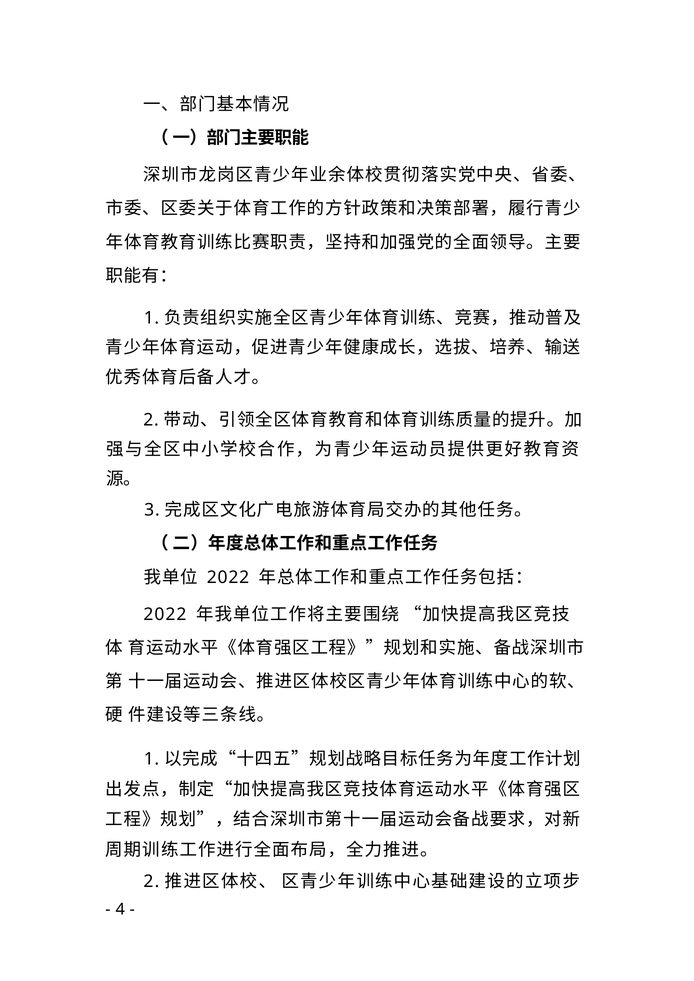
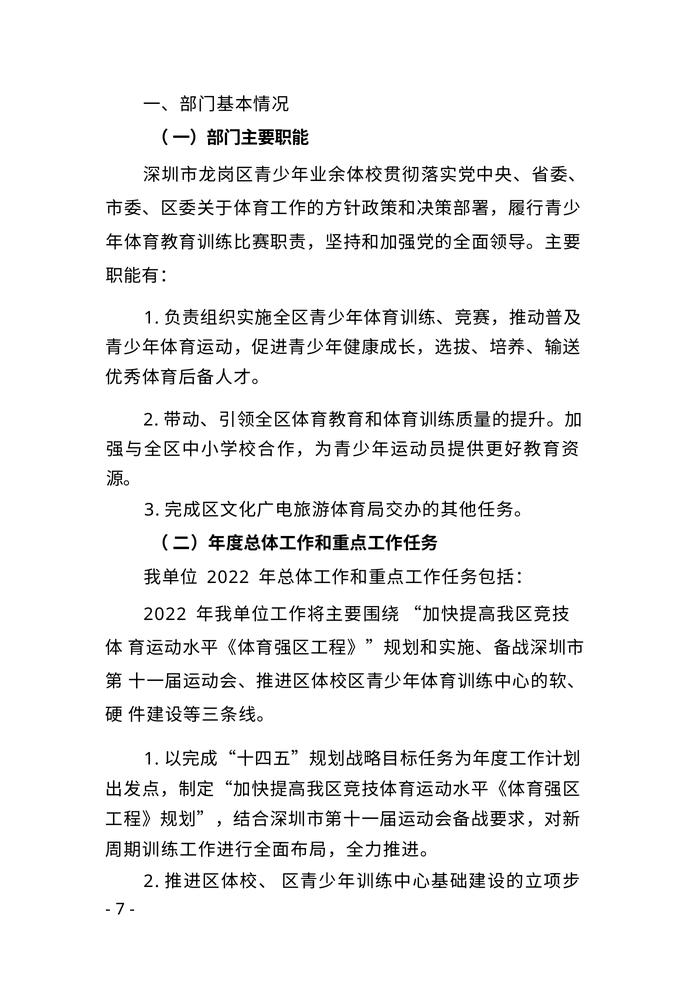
4: 4 -> 7 (120, 910)
